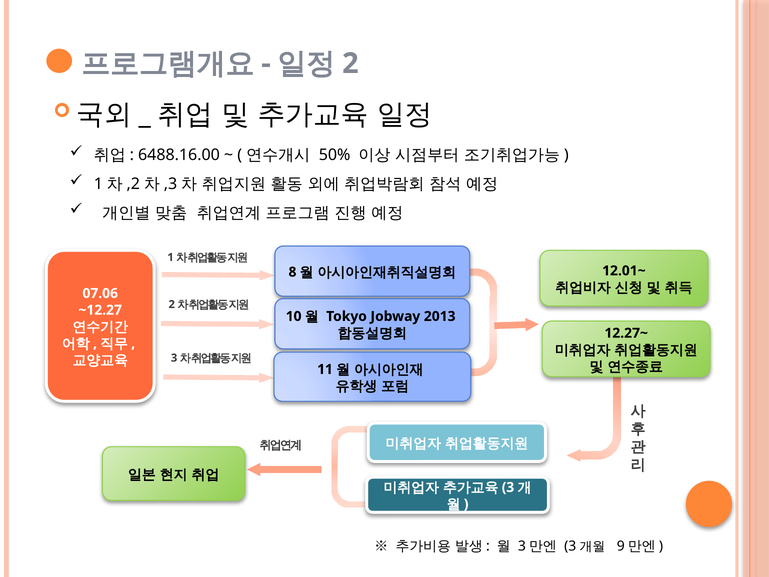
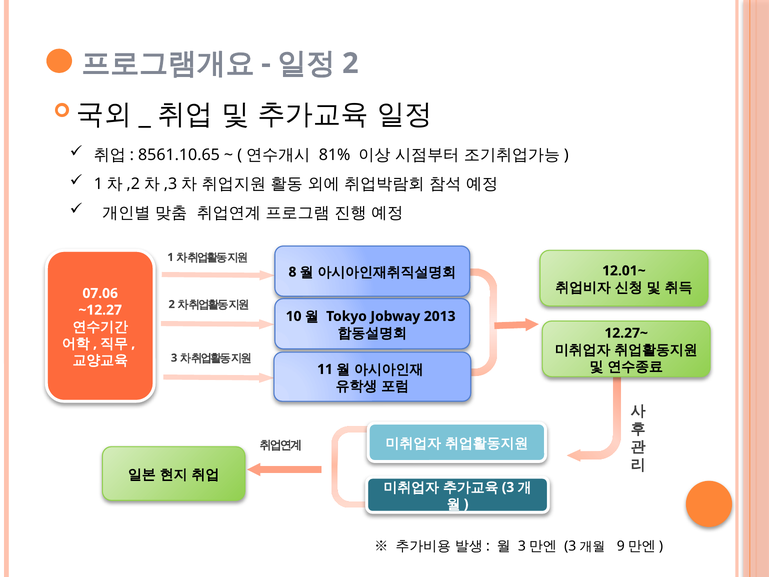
6488.16.00: 6488.16.00 -> 8561.10.65 (179, 155)
50%: 50% -> 81% (335, 155)
